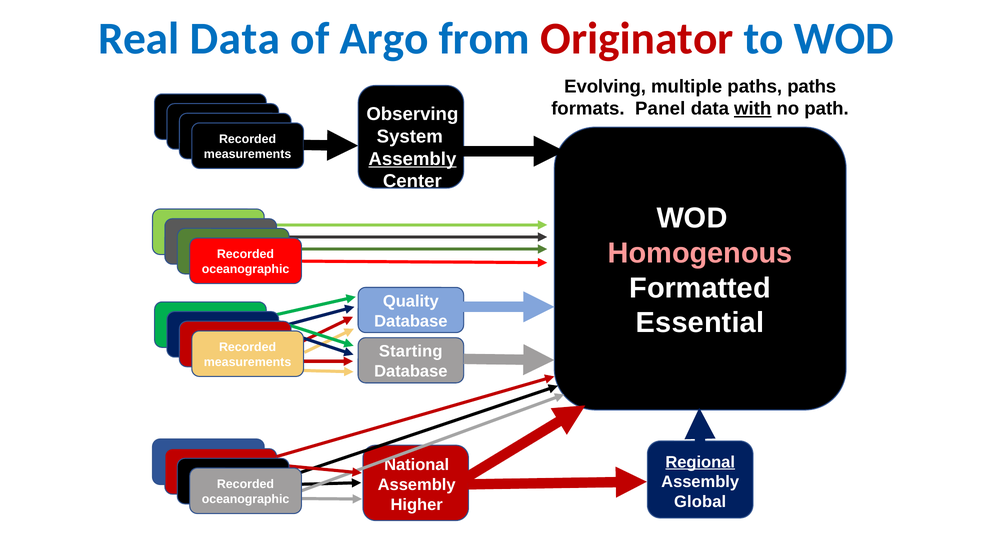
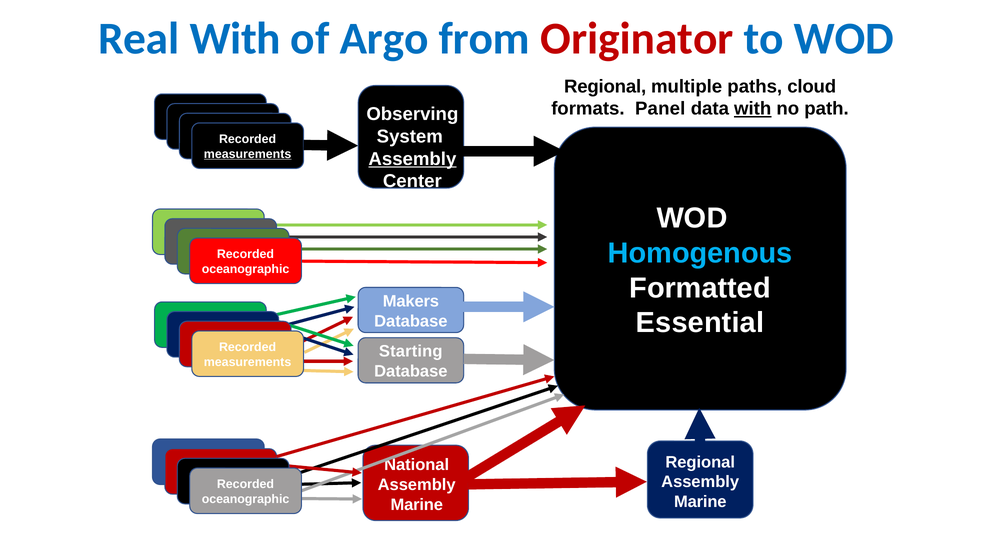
Real Data: Data -> With (235, 39)
Evolving: Evolving -> Regional (605, 86)
paths paths: paths -> cloud (812, 86)
measurements underline: none -> present (248, 154)
Homogenous colour: pink -> light blue (700, 253)
Quality: Quality -> Makers (411, 301)
Regional underline: present -> none (700, 462)
Global: Global -> Marine (700, 501)
Higher: Higher -> Marine (417, 504)
